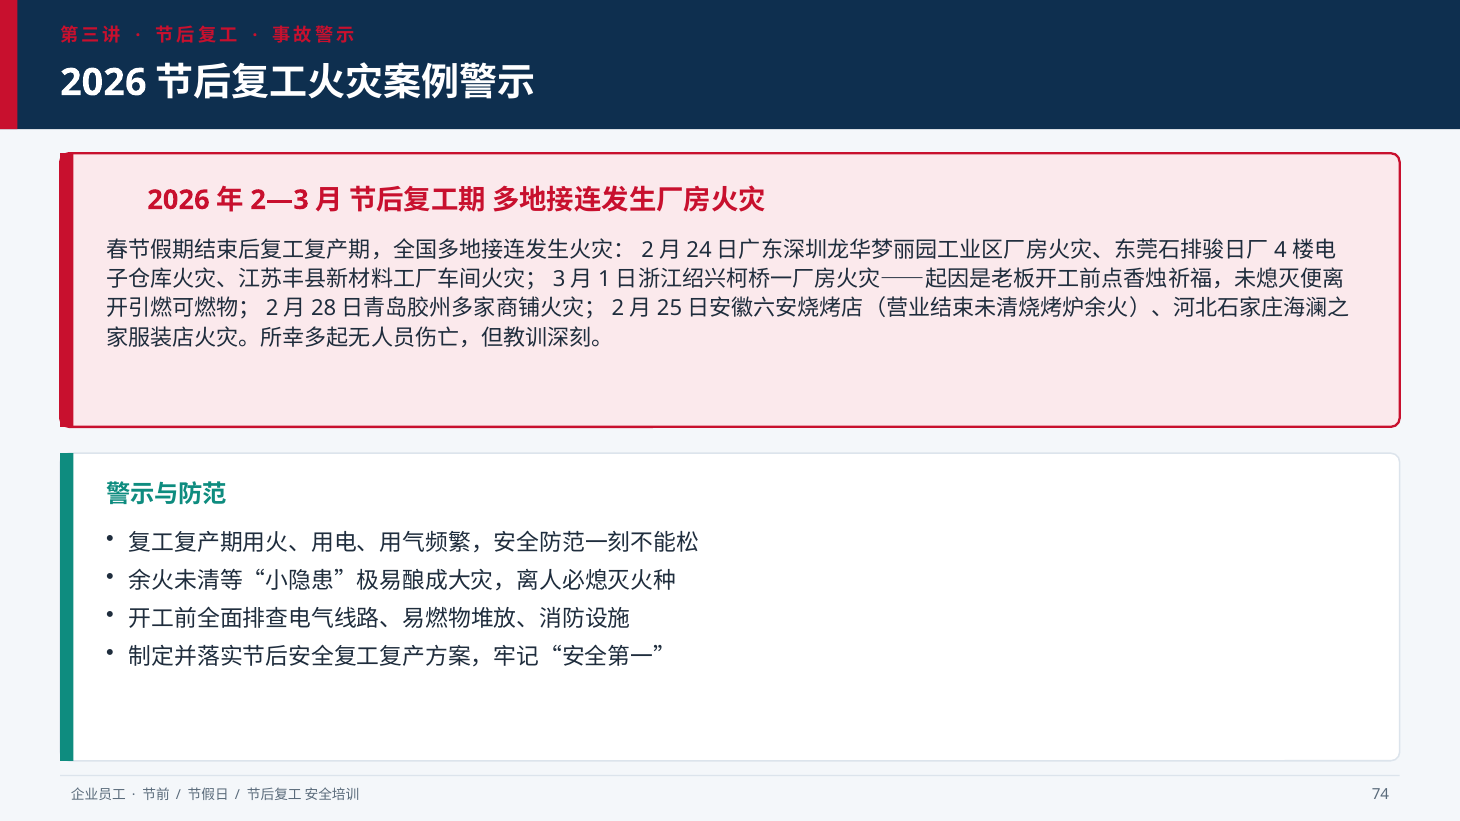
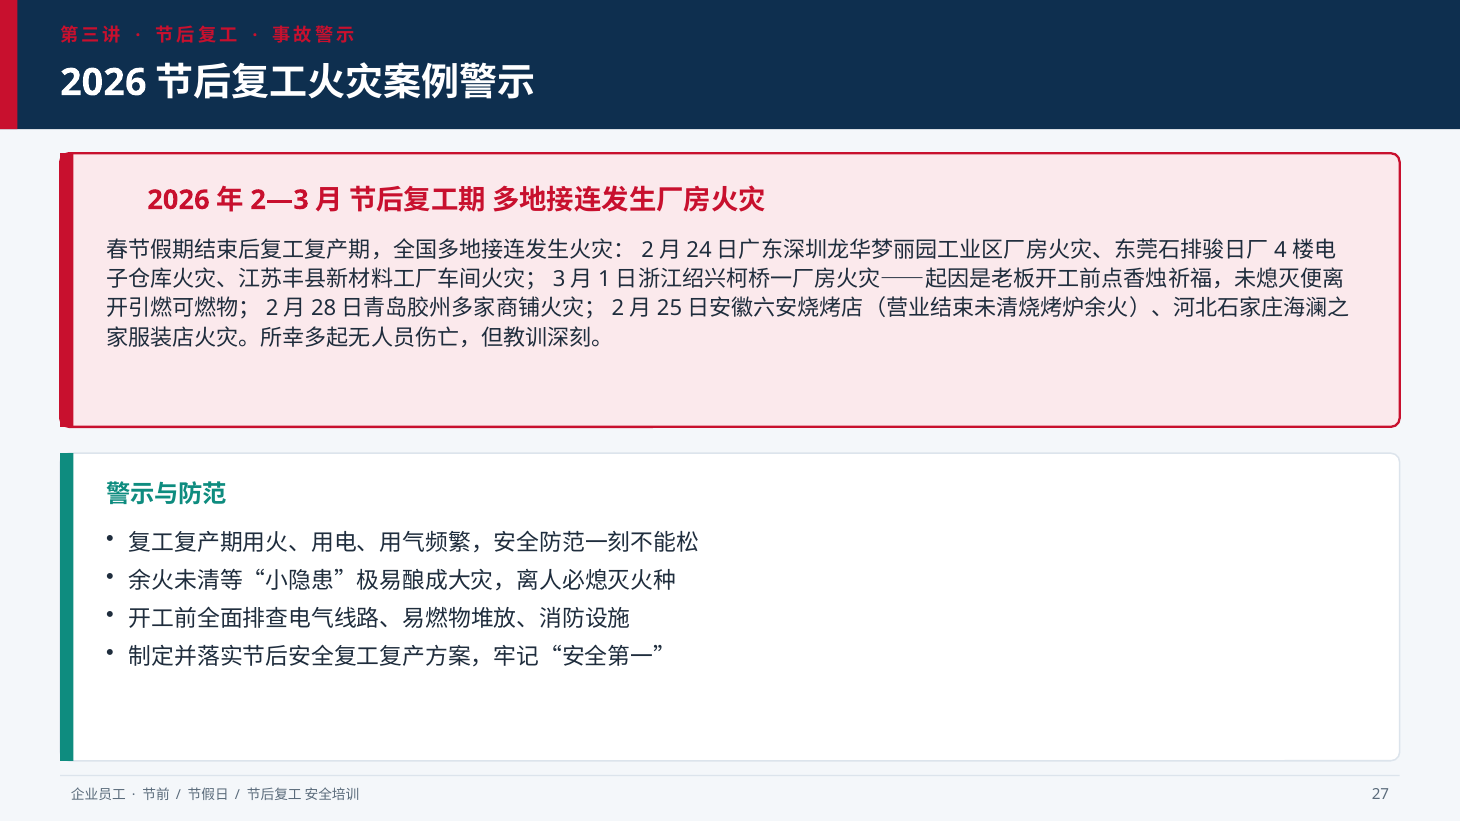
74: 74 -> 27 (1380, 795)
